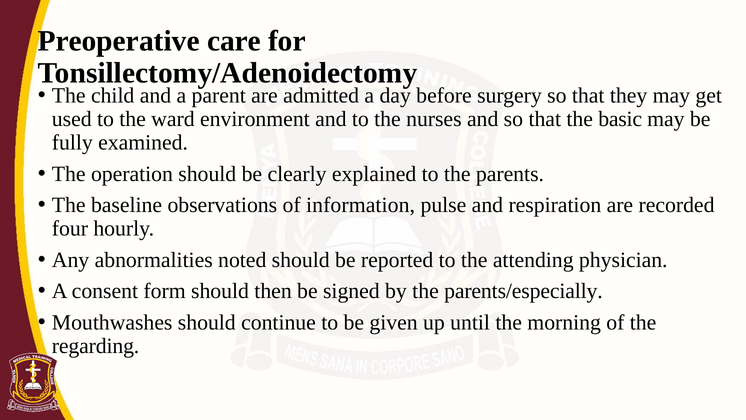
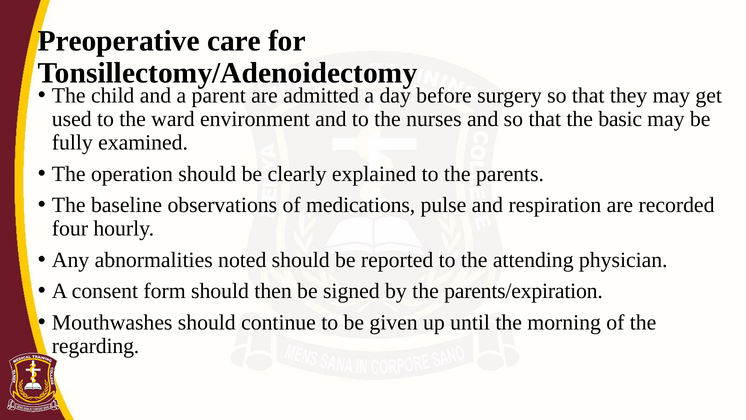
information: information -> medications (361, 205)
parents/especially: parents/especially -> parents/expiration (523, 291)
